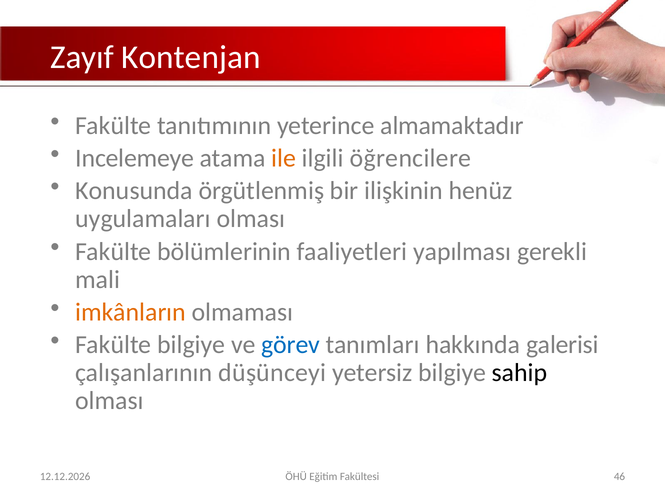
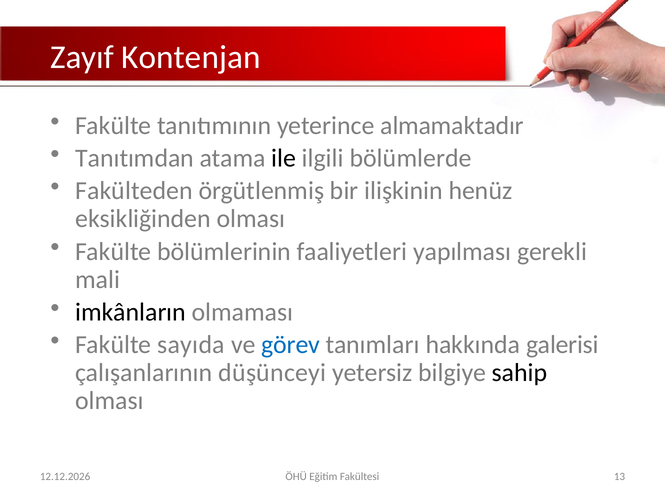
Incelemeye: Incelemeye -> Tanıtımdan (135, 158)
ile colour: orange -> black (284, 158)
öğrencilere: öğrencilere -> bölümlerde (411, 158)
Konusunda: Konusunda -> Fakülteden (134, 191)
uygulamaları: uygulamaları -> eksikliğinden (143, 219)
imkânların colour: orange -> black (131, 312)
Fakülte bilgiye: bilgiye -> sayıda (191, 345)
46: 46 -> 13 (619, 476)
